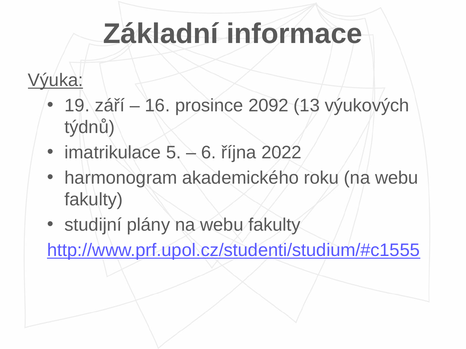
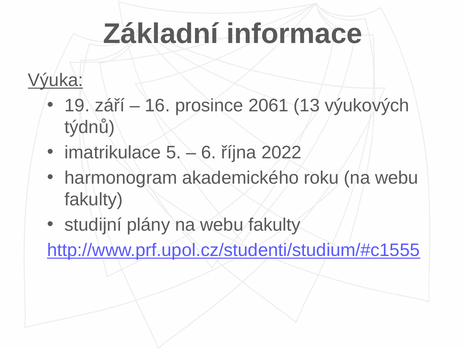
2092: 2092 -> 2061 (269, 106)
